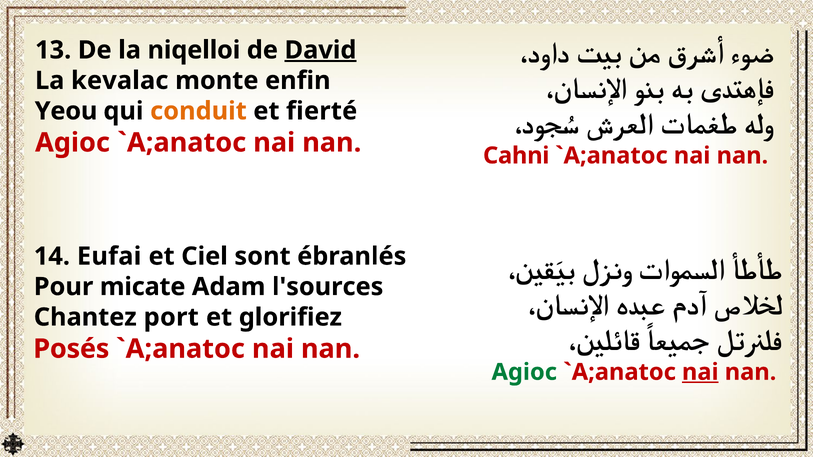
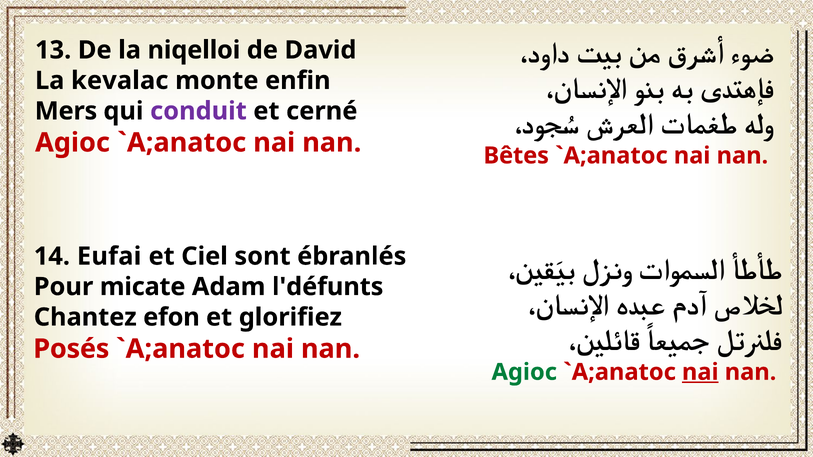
David underline: present -> none (320, 50)
Yeou: Yeou -> Mers (66, 111)
conduit colour: orange -> purple (198, 111)
fierté: fierté -> cerné (322, 111)
Cahni: Cahni -> Bêtes (516, 156)
l'sources: l'sources -> l'défunts (328, 287)
port: port -> efon (171, 317)
